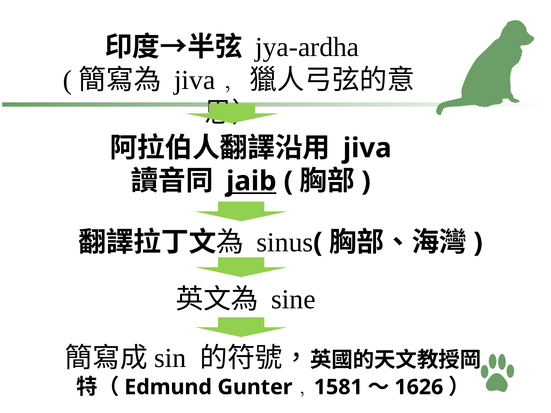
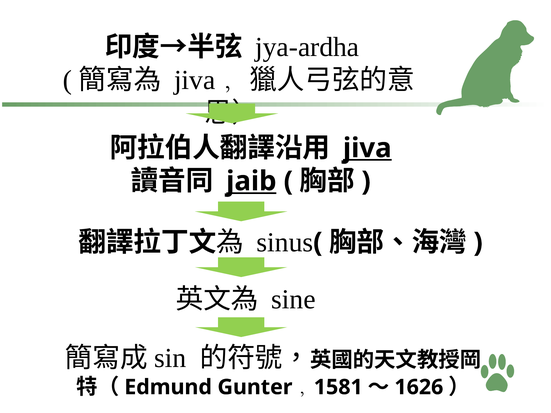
jiva underline: none -> present (367, 148)
